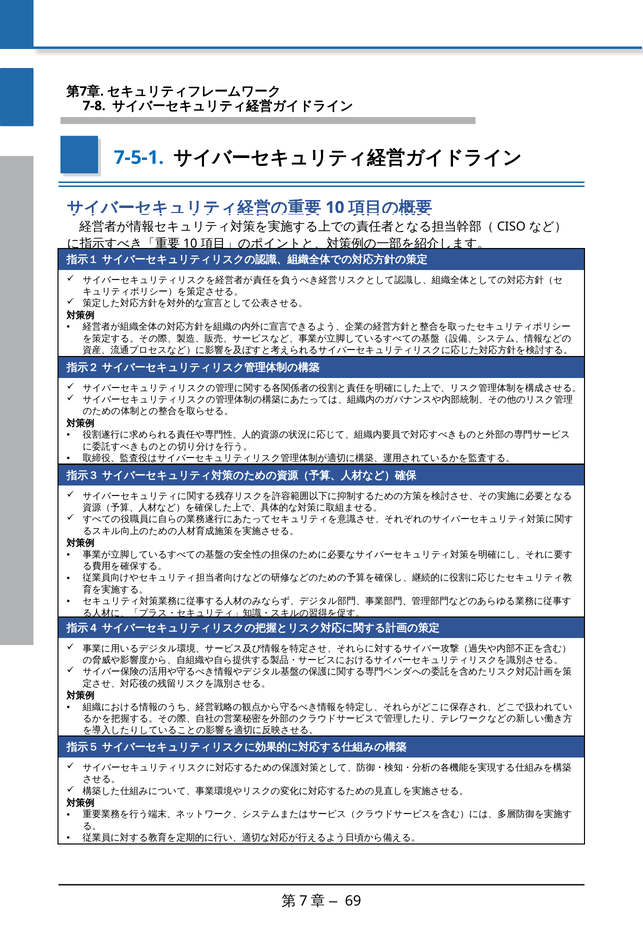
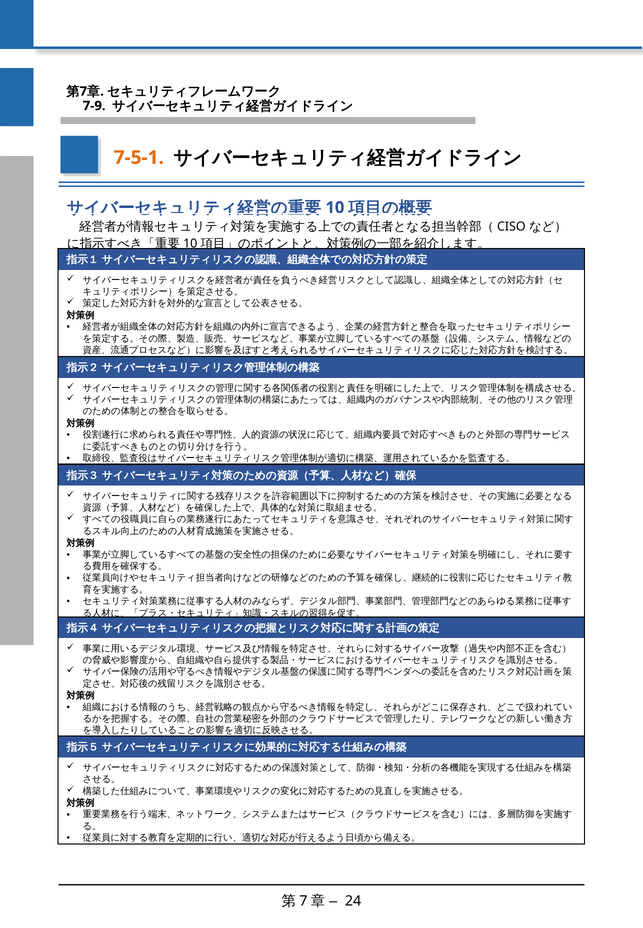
7-8: 7-8 -> 7-9 (94, 106)
7-5-1 colour: blue -> orange (139, 158)
69: 69 -> 24 (353, 902)
